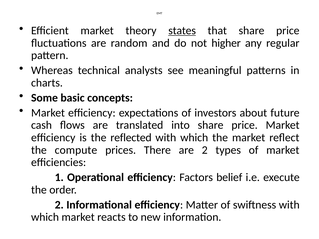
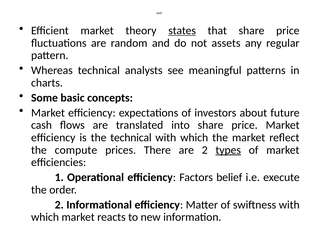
higher: higher -> assets (226, 43)
the reflected: reflected -> technical (131, 138)
types underline: none -> present (228, 150)
